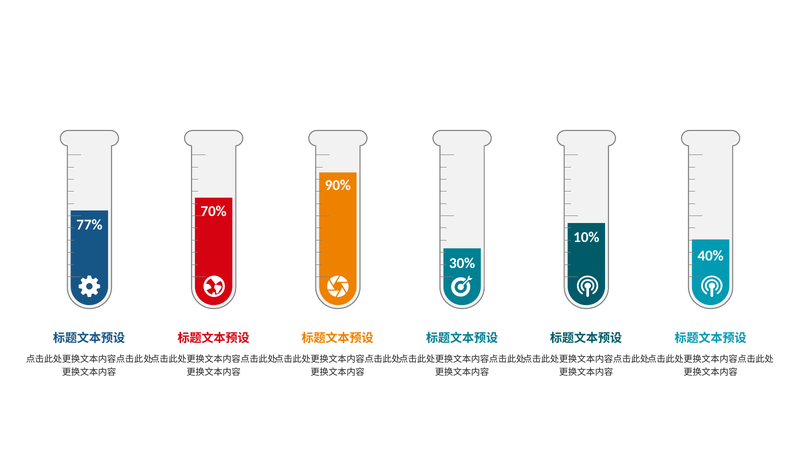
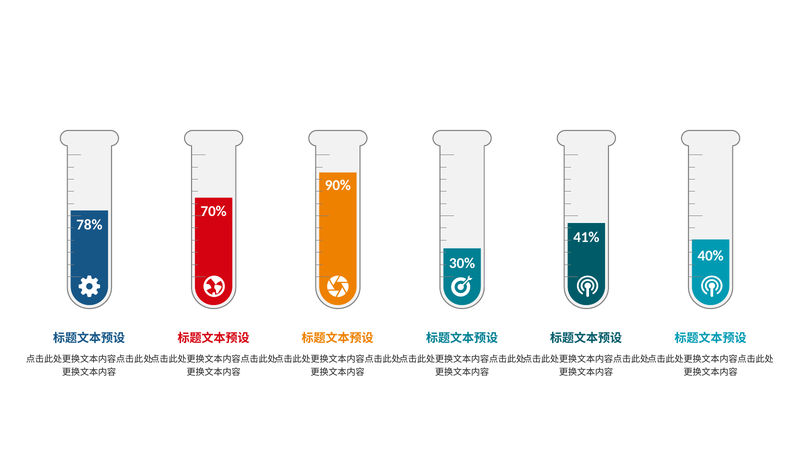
77%: 77% -> 78% (89, 225)
10%: 10% -> 41% (586, 237)
